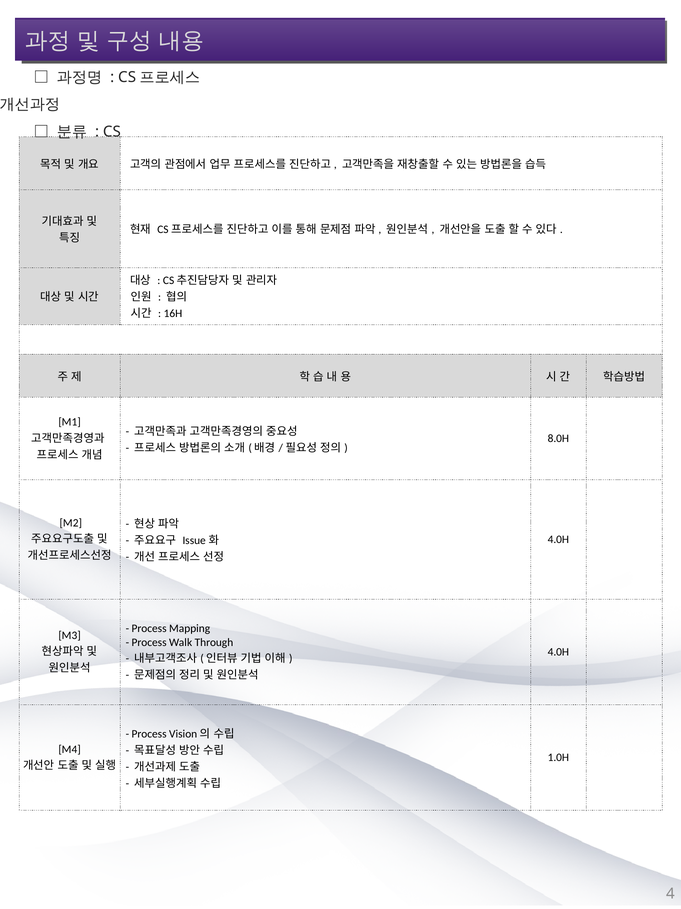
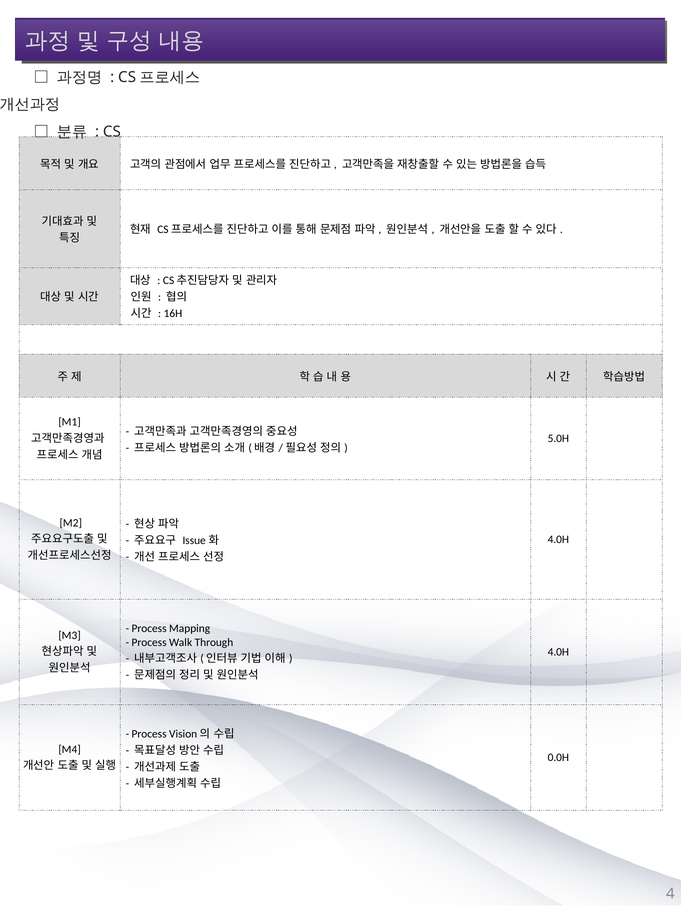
8.0H: 8.0H -> 5.0H (558, 438)
1.0H: 1.0H -> 0.0H (558, 757)
